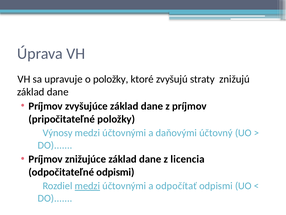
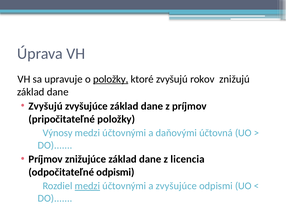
položky underline: none -> present (111, 79)
straty: straty -> rokov (202, 79)
Príjmov: Príjmov -> Zvyšujú (46, 106)
účtovný: účtovný -> účtovná (216, 133)
a odpočítať: odpočítať -> zvyšujúce (176, 186)
